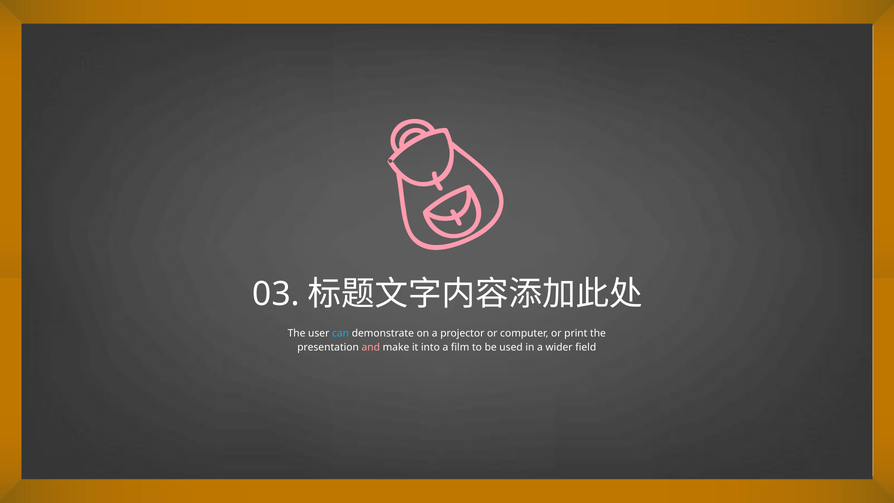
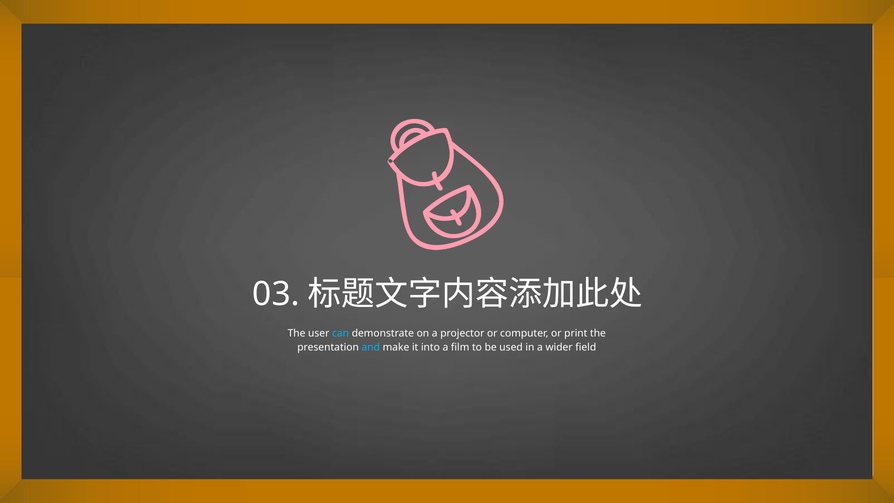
and colour: pink -> light blue (371, 347)
